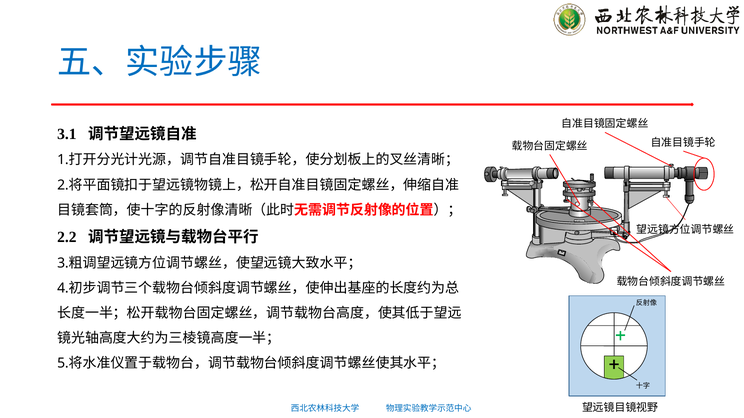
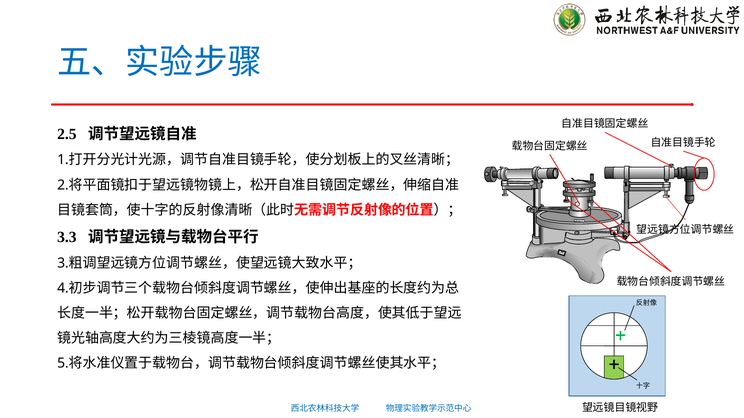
3.1: 3.1 -> 2.5 (67, 134)
2.2: 2.2 -> 3.3 (67, 237)
